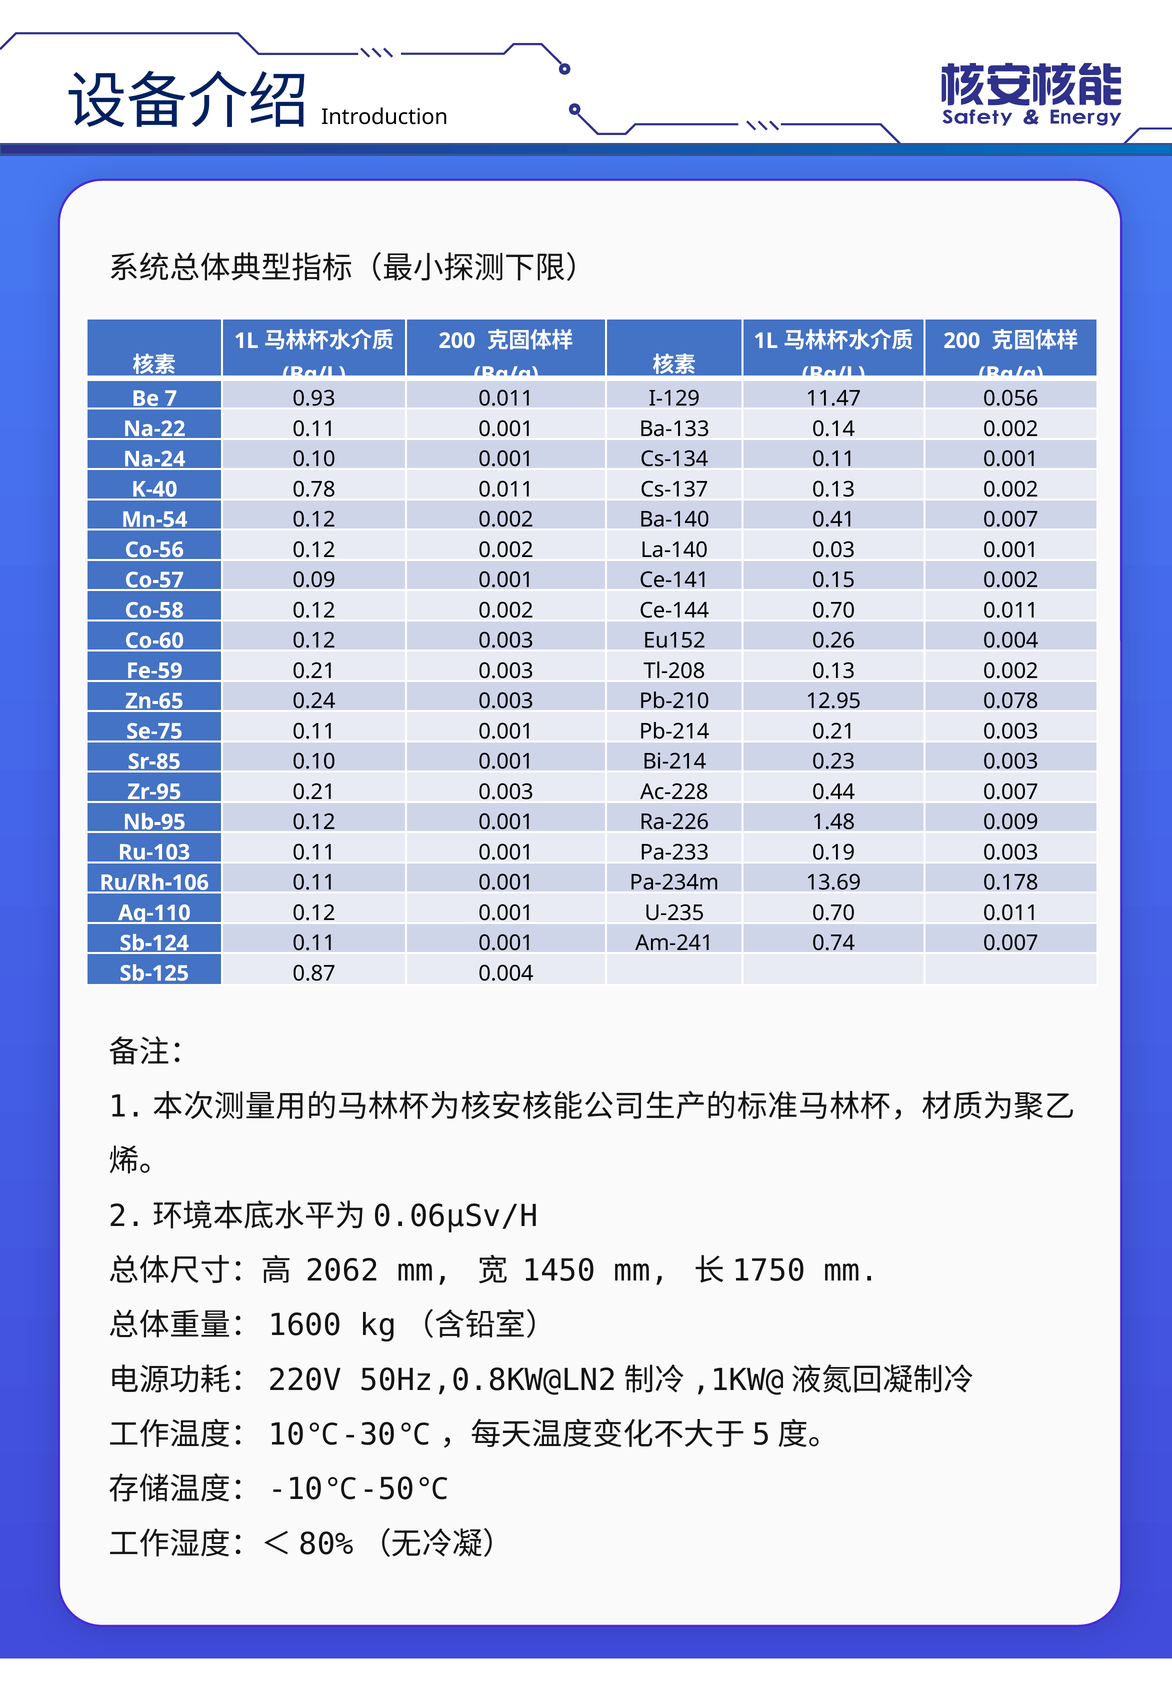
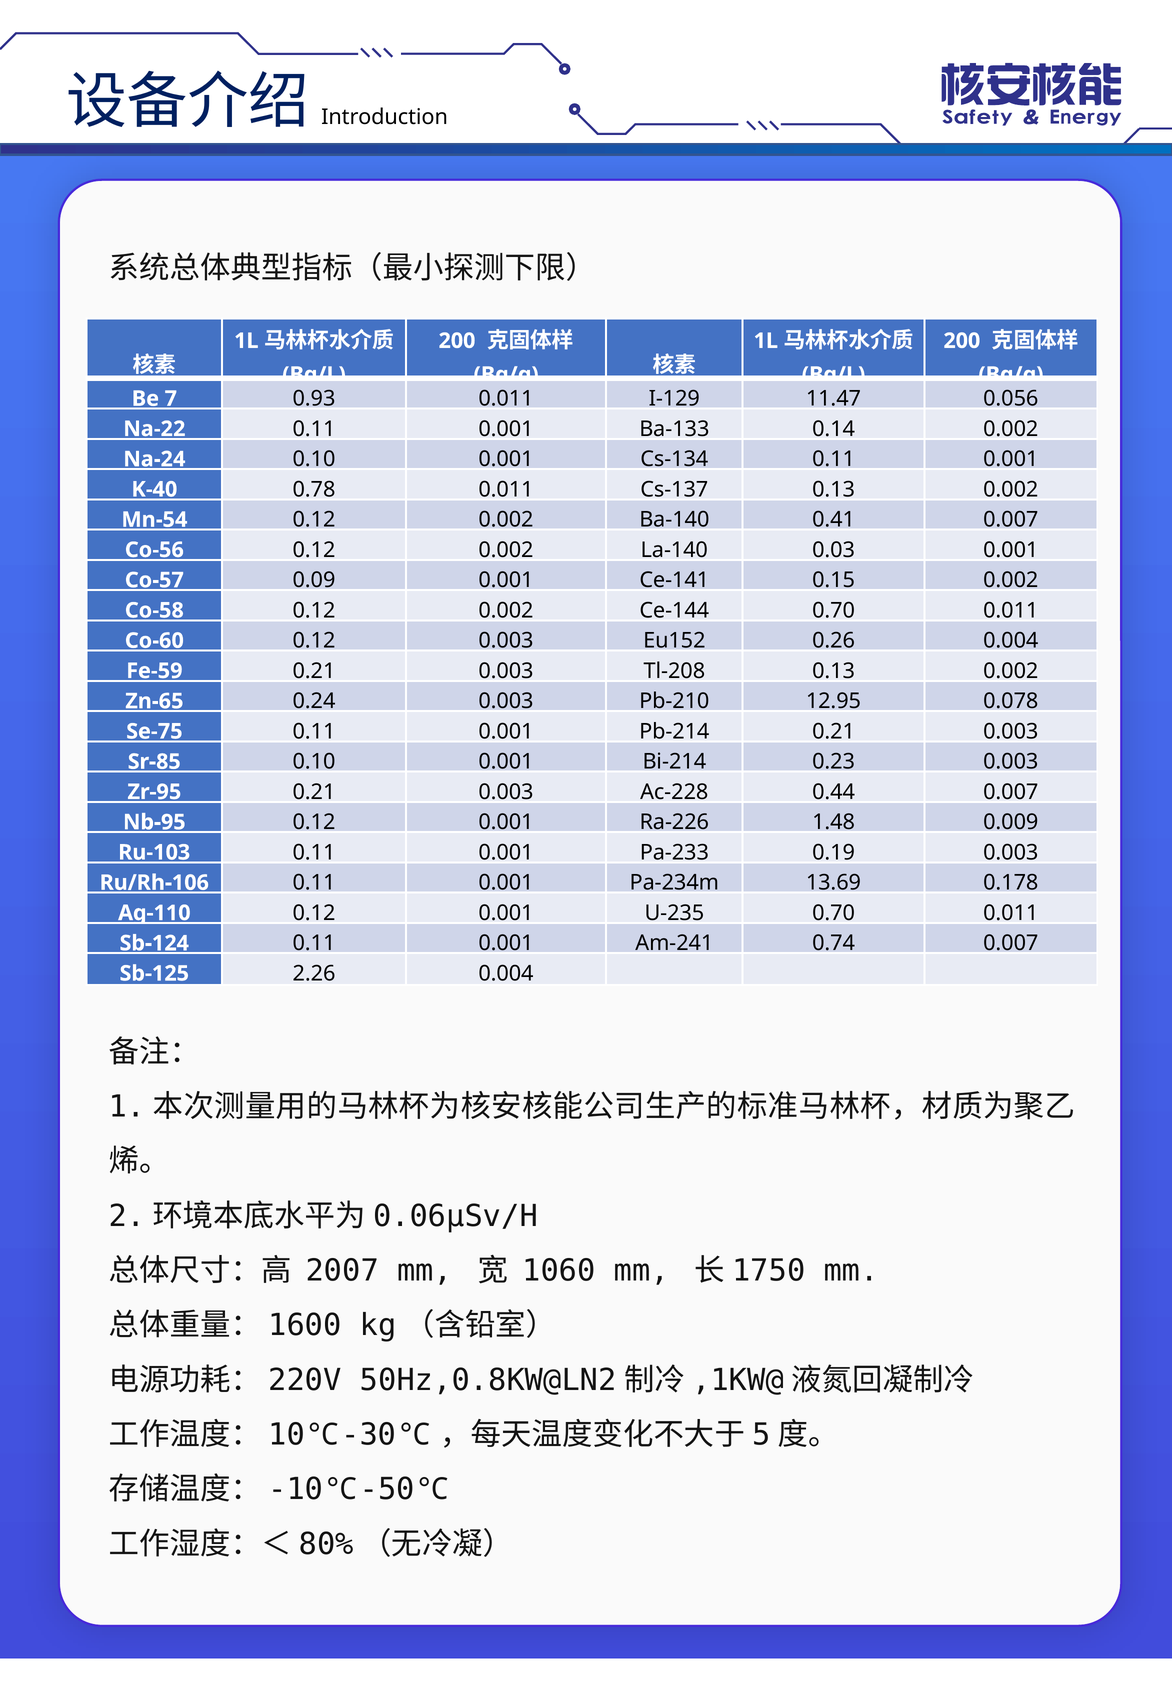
0.87: 0.87 -> 2.26 (314, 974)
2062: 2062 -> 2007 (342, 1271)
1450: 1450 -> 1060 (559, 1271)
